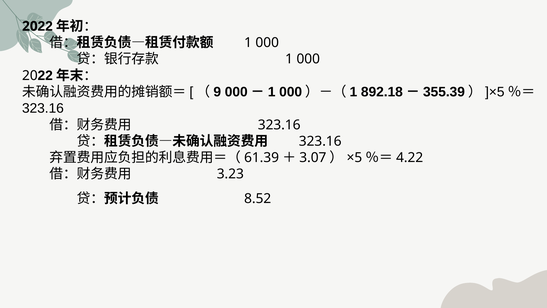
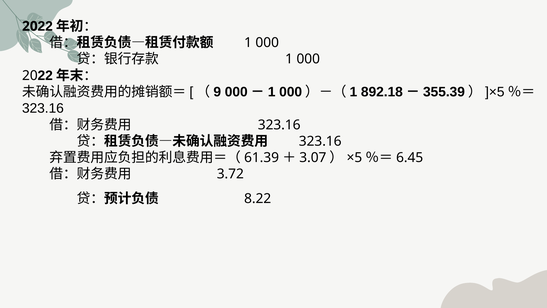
4.22: 4.22 -> 6.45 (410, 158)
3.23: 3.23 -> 3.72 (230, 174)
8.52: 8.52 -> 8.22 (258, 199)
